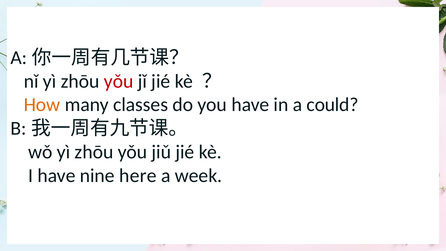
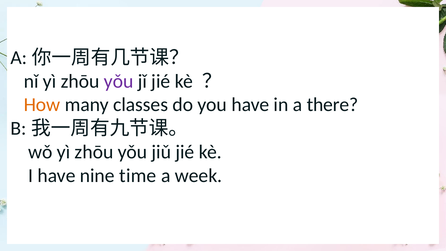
yǒu colour: red -> purple (119, 81)
could: could -> there (333, 105)
here: here -> time (138, 175)
